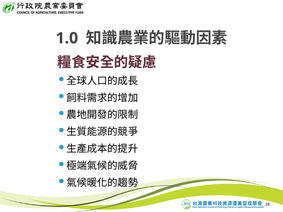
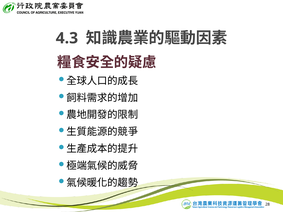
1.0: 1.0 -> 4.3 (67, 38)
